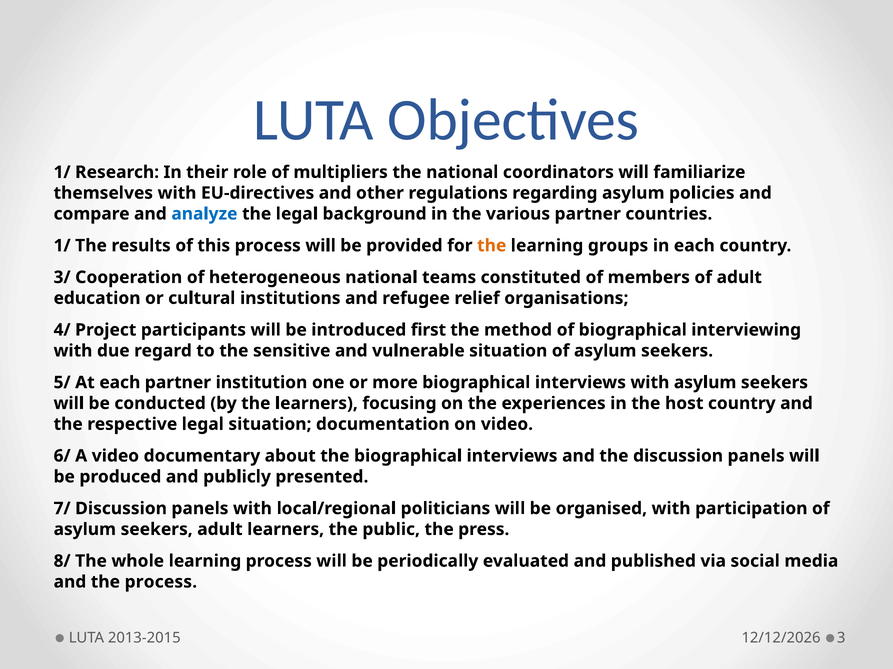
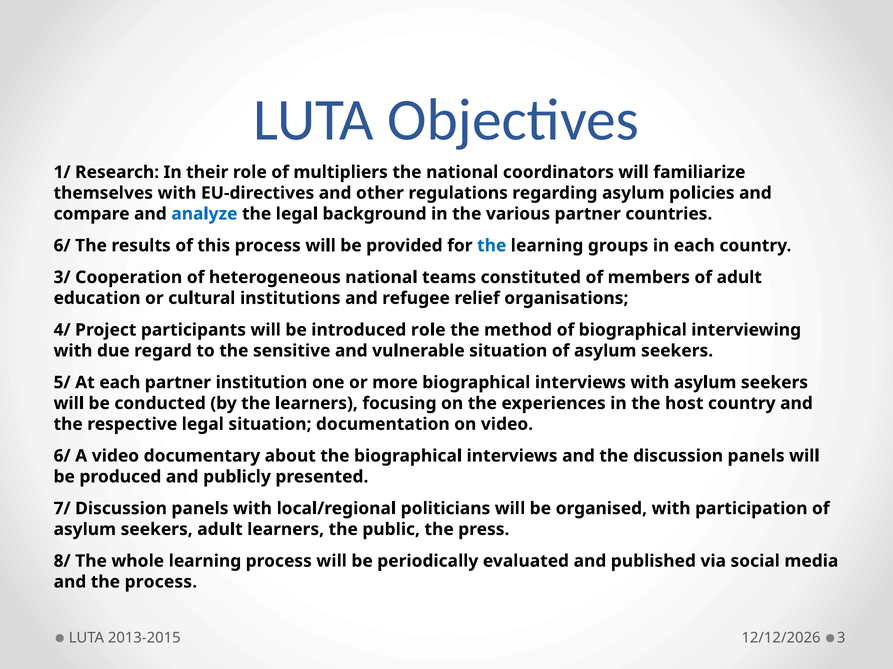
1/: 1/ -> 6/ (62, 246)
the colour: orange -> blue (492, 246)
introduced first: first -> role (428, 330)
